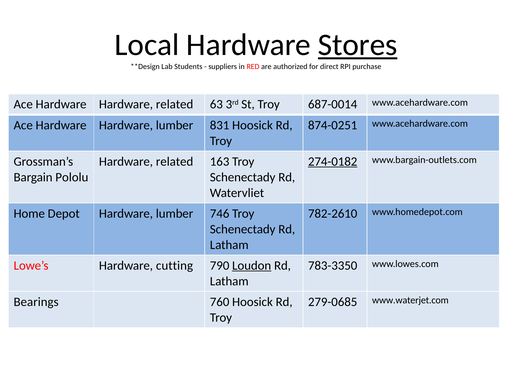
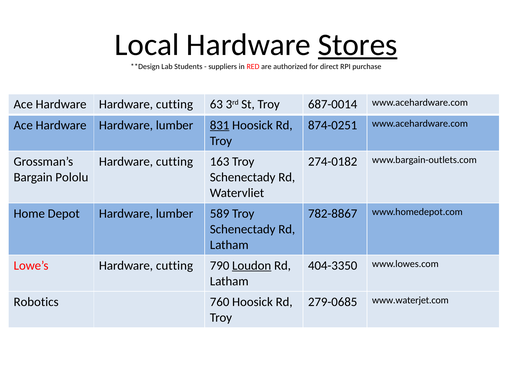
Hardware Hardware related: related -> cutting (175, 104)
831 underline: none -> present (220, 125)
related: related -> cutting (175, 162)
274-0182 underline: present -> none (333, 162)
746: 746 -> 589 (220, 214)
782-2610: 782-2610 -> 782-8867 (333, 214)
783-3350: 783-3350 -> 404-3350 (333, 266)
Bearings: Bearings -> Robotics (36, 302)
